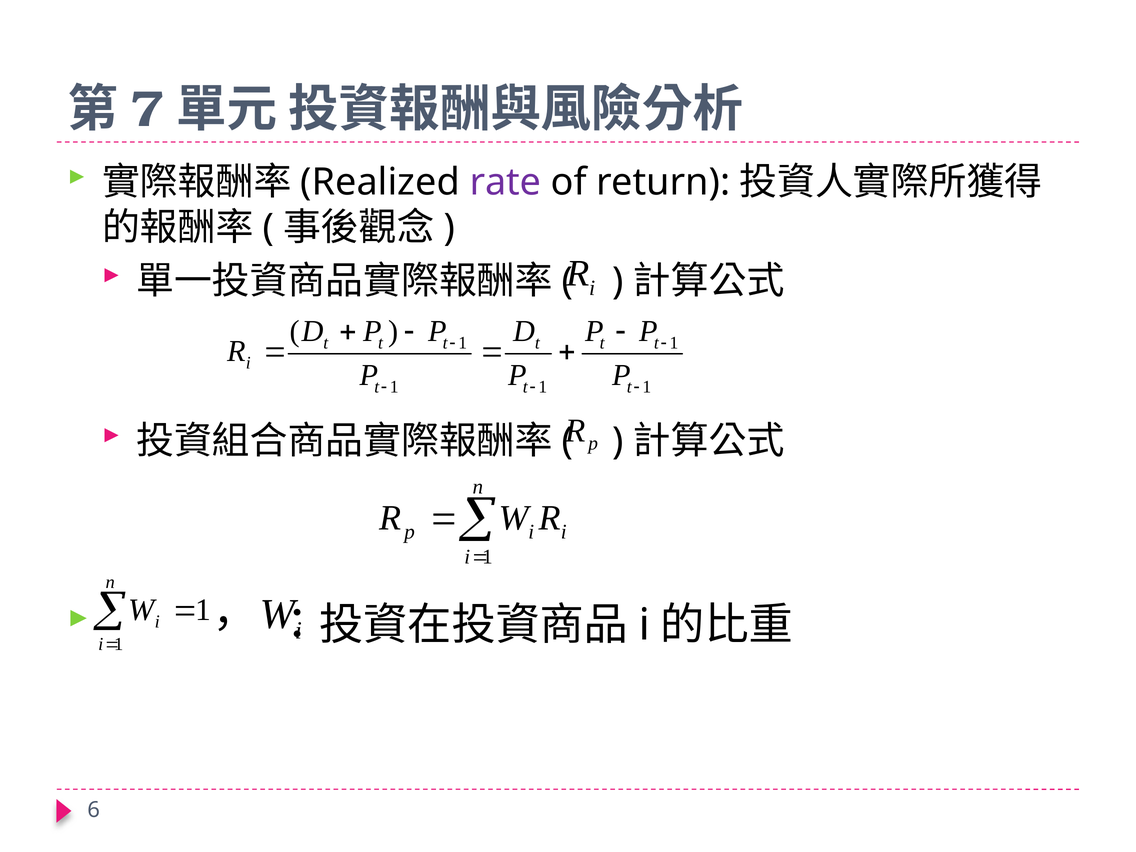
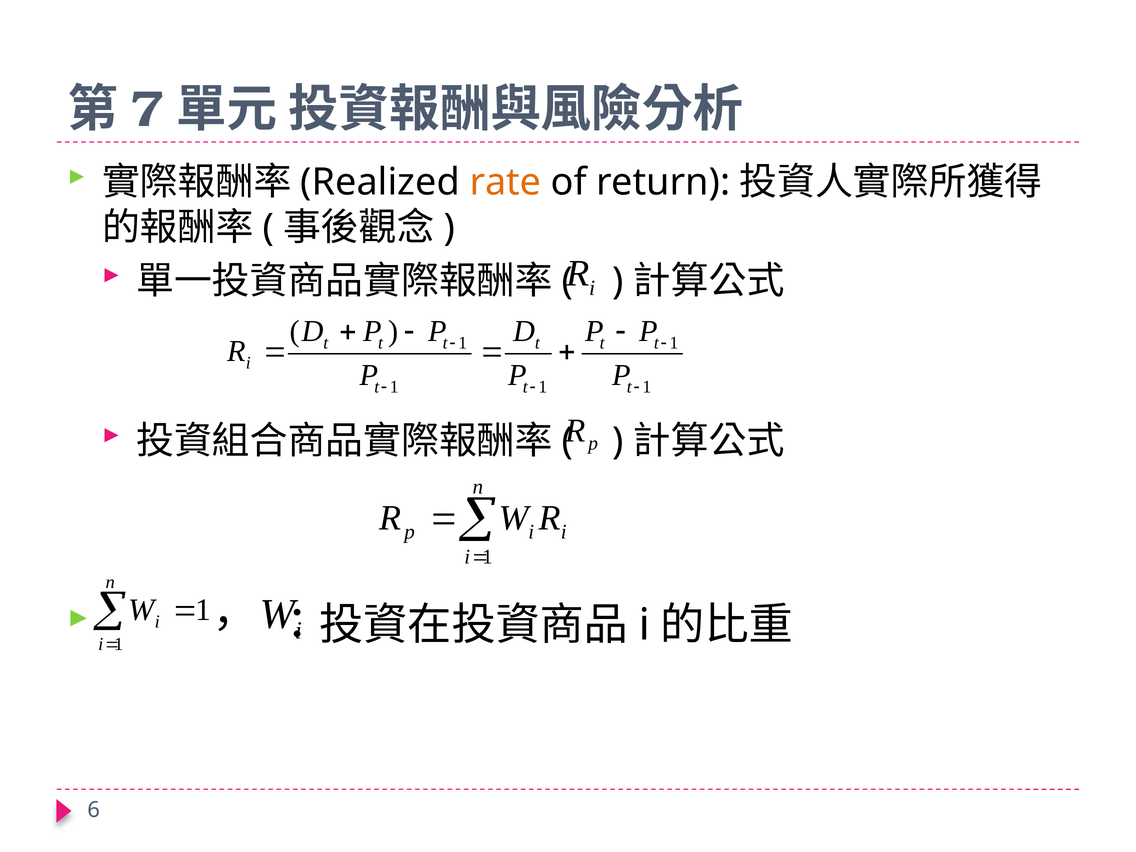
rate colour: purple -> orange (505, 182)
